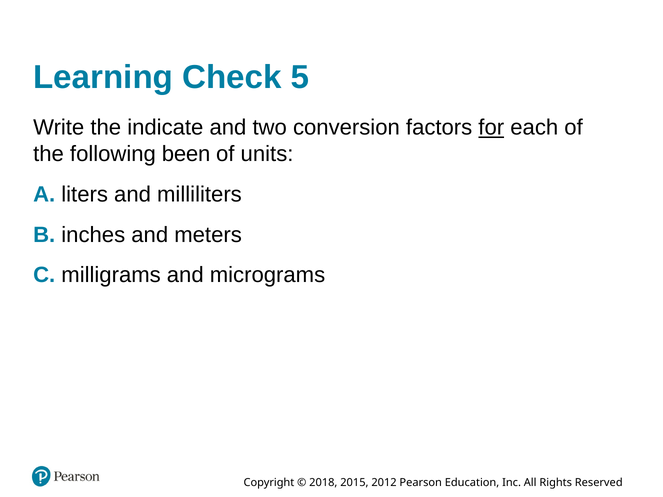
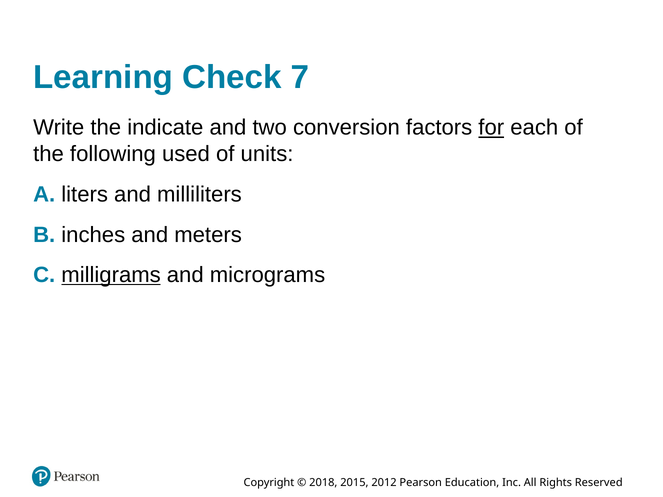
5: 5 -> 7 (300, 78)
been: been -> used (186, 154)
milligrams underline: none -> present (111, 275)
